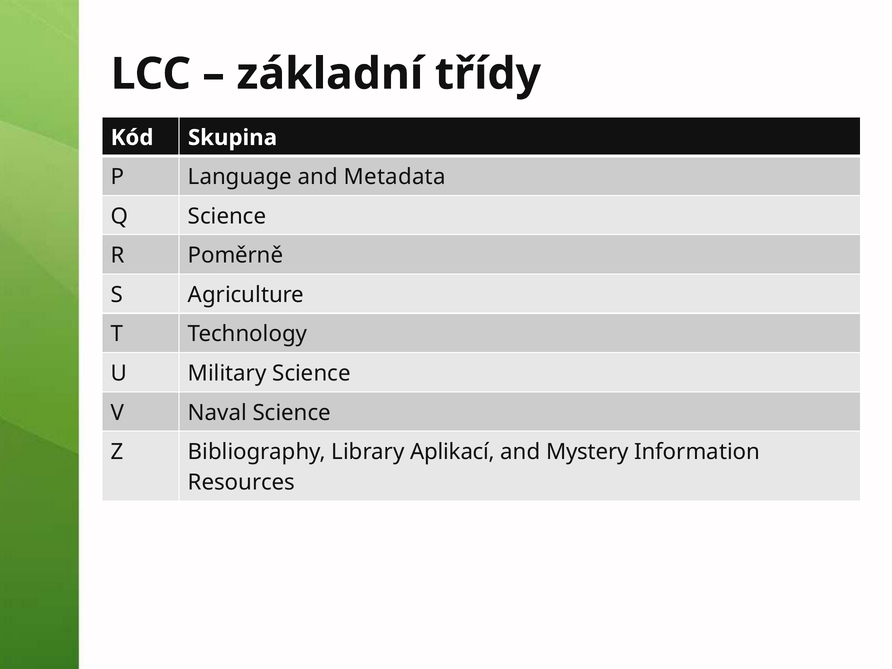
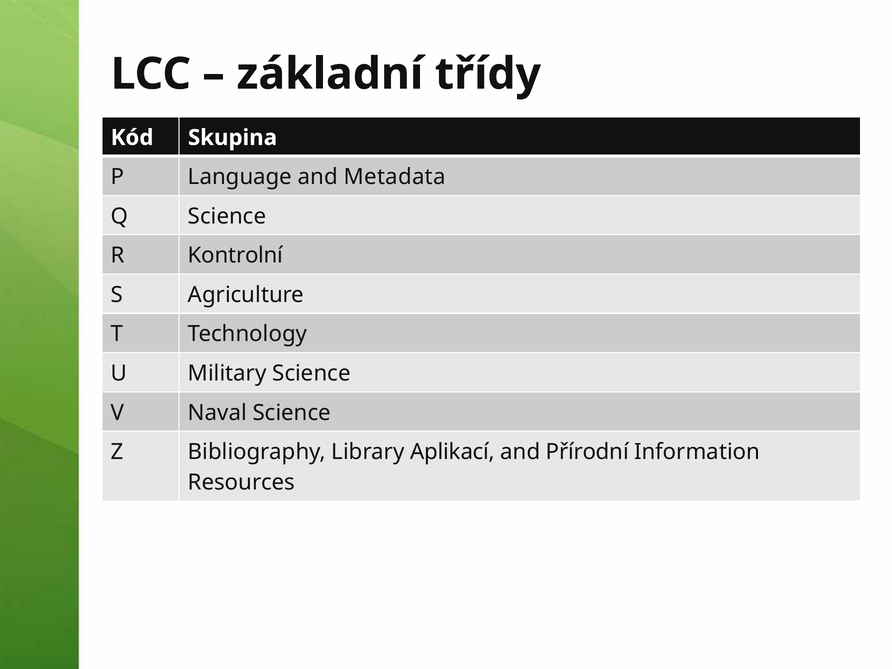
Poměrně: Poměrně -> Kontrolní (236, 256)
Mystery: Mystery -> Přírodní (587, 452)
